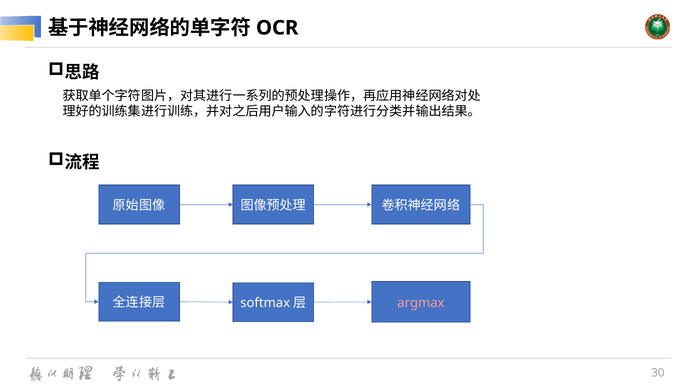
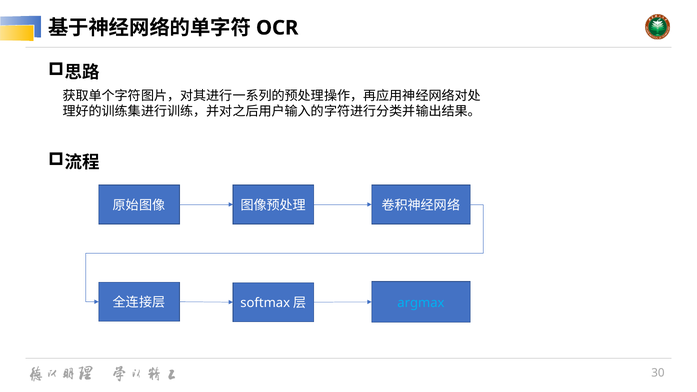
argmax colour: pink -> light blue (421, 303)
